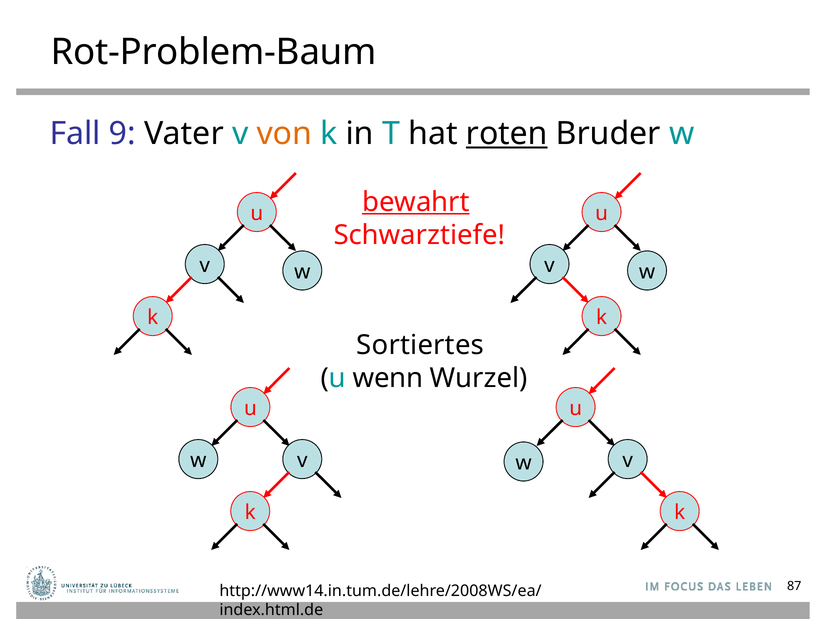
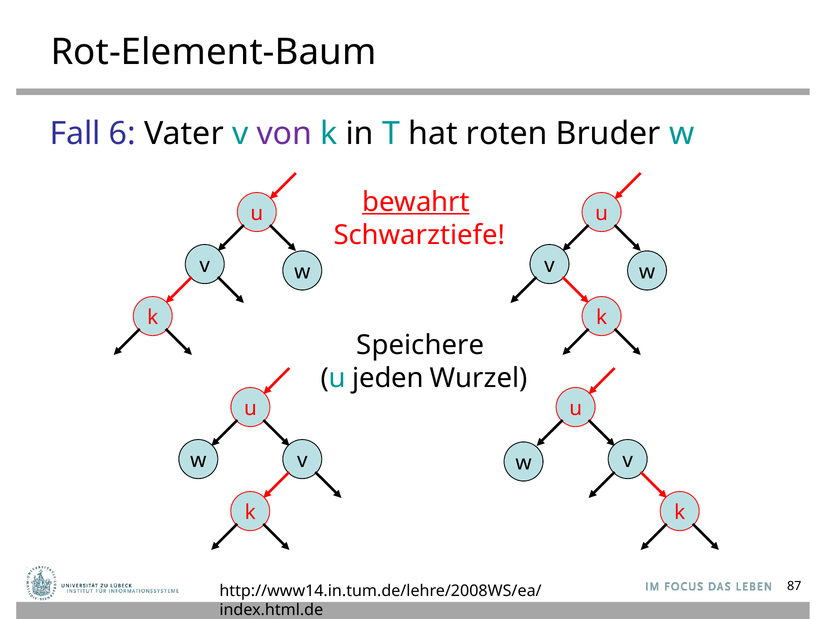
Rot-Problem-Baum: Rot-Problem-Baum -> Rot-Element-Baum (213, 52)
9: 9 -> 6 (122, 134)
von colour: orange -> purple (284, 134)
roten underline: present -> none (507, 134)
Sortiertes: Sortiertes -> Speichere (420, 345)
wenn: wenn -> jeden (388, 378)
